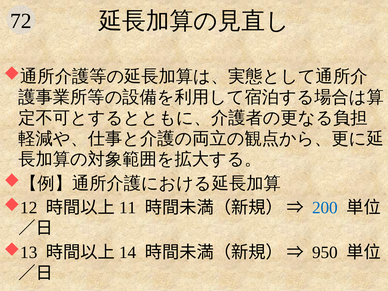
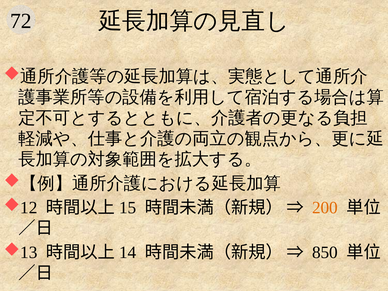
11: 11 -> 15 (128, 208)
200 colour: blue -> orange (325, 208)
950: 950 -> 850 (325, 252)
